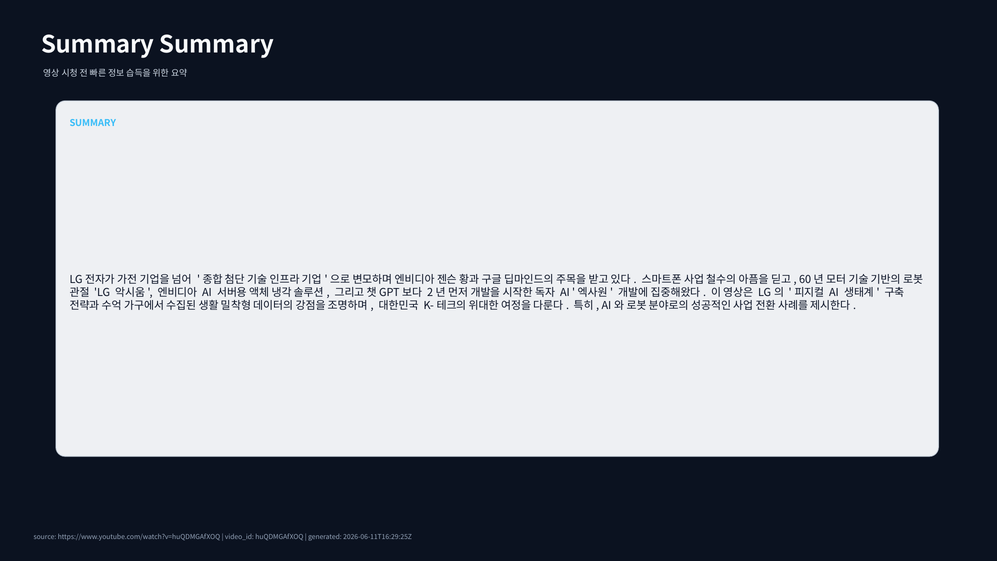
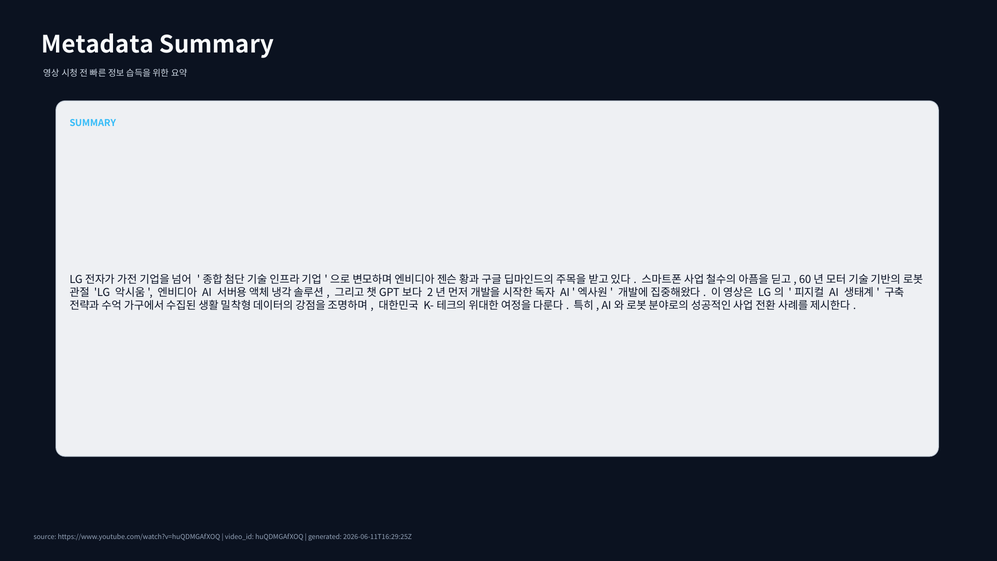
Summary: Summary -> Metadata (97, 45)
